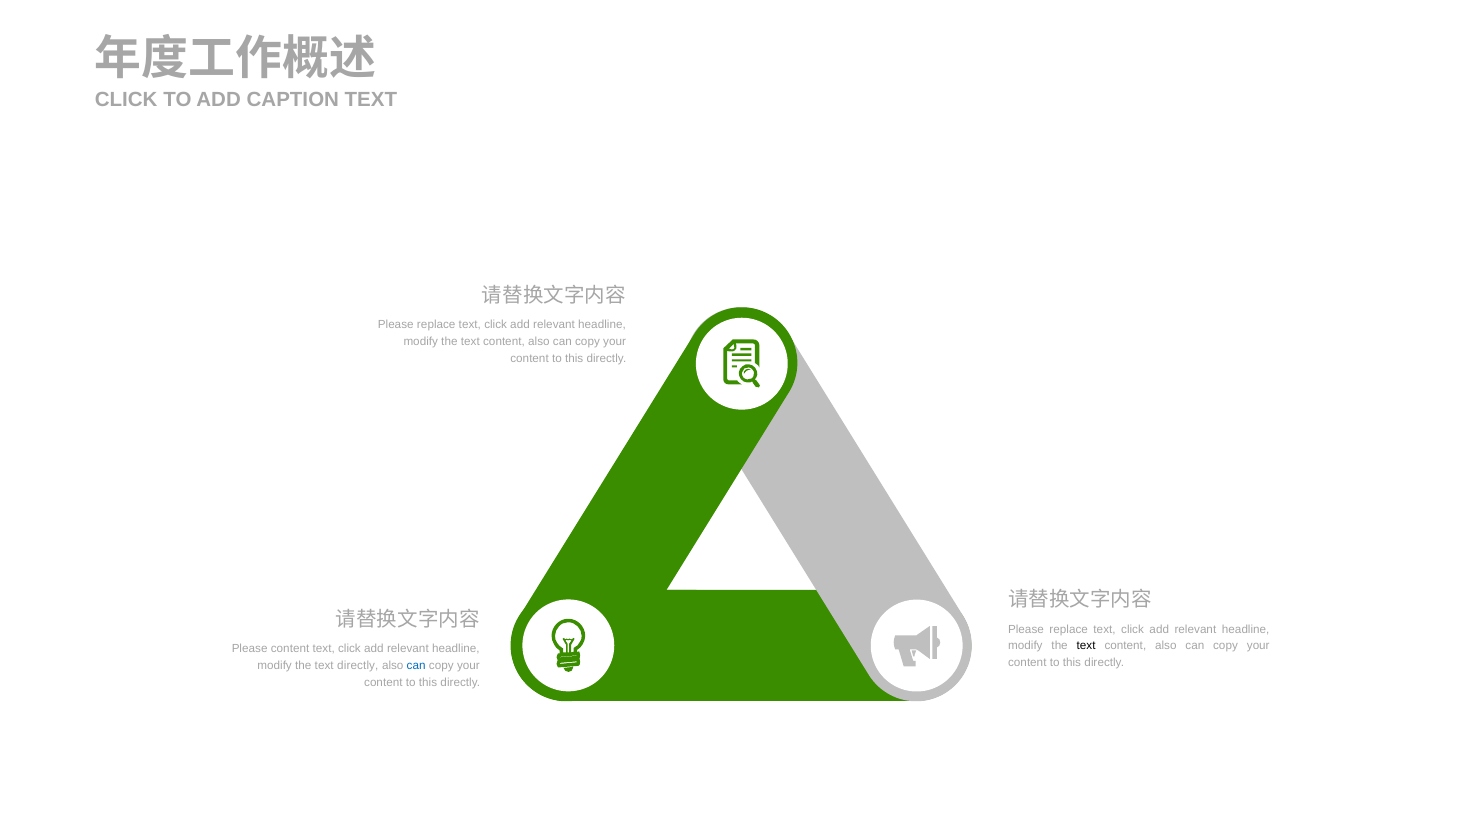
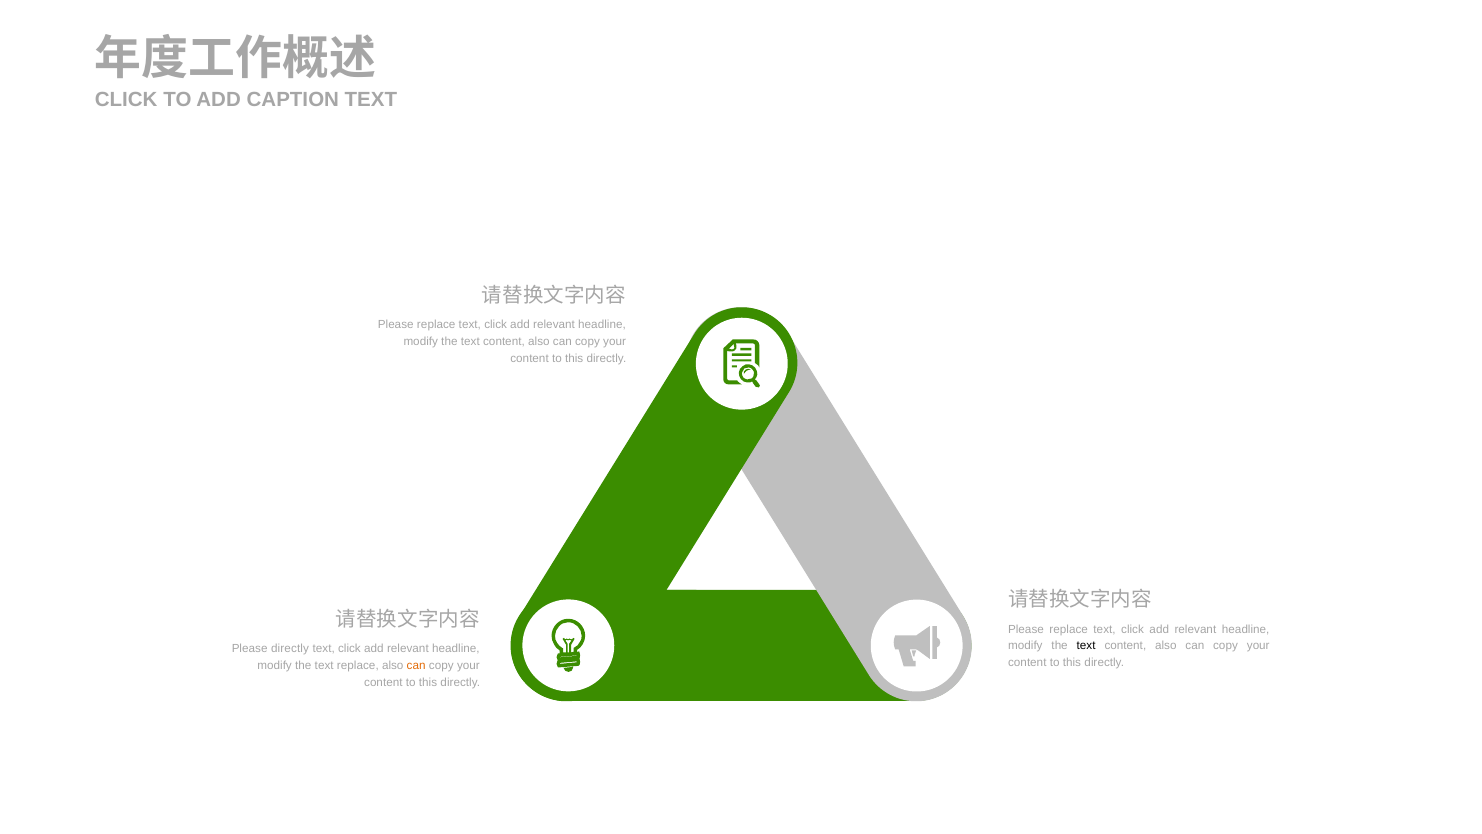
Please content: content -> directly (290, 648)
text directly: directly -> replace (358, 665)
can colour: blue -> orange (416, 665)
